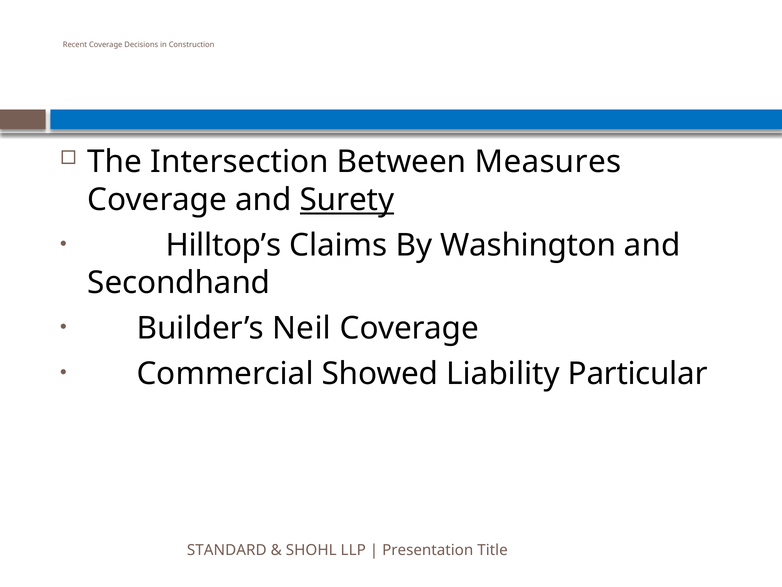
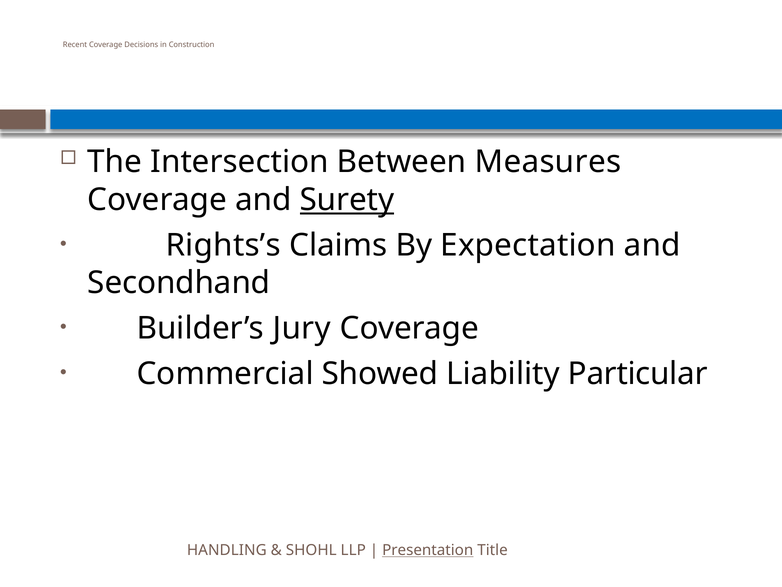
Hilltop’s: Hilltop’s -> Rights’s (223, 245)
Washington: Washington -> Expectation (528, 245)
Neil: Neil -> Jury (302, 328)
STANDARD: STANDARD -> HANDLING (227, 550)
Presentation underline: none -> present (428, 550)
